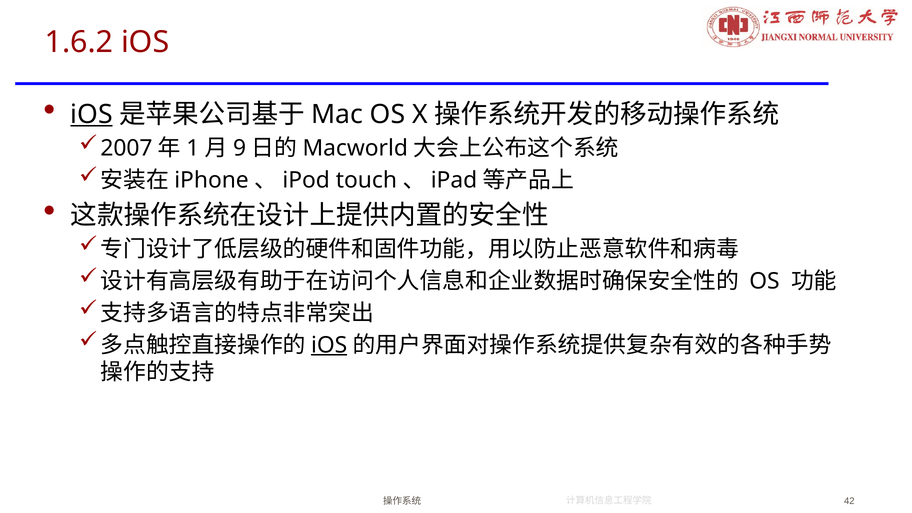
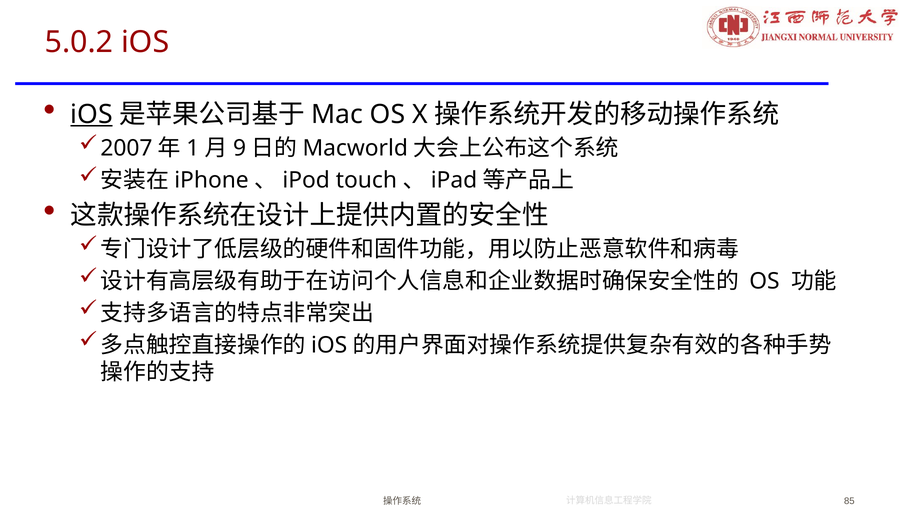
1.6.2: 1.6.2 -> 5.0.2 (79, 42)
iOS underline: present -> none (329, 345)
42: 42 -> 85 (849, 501)
